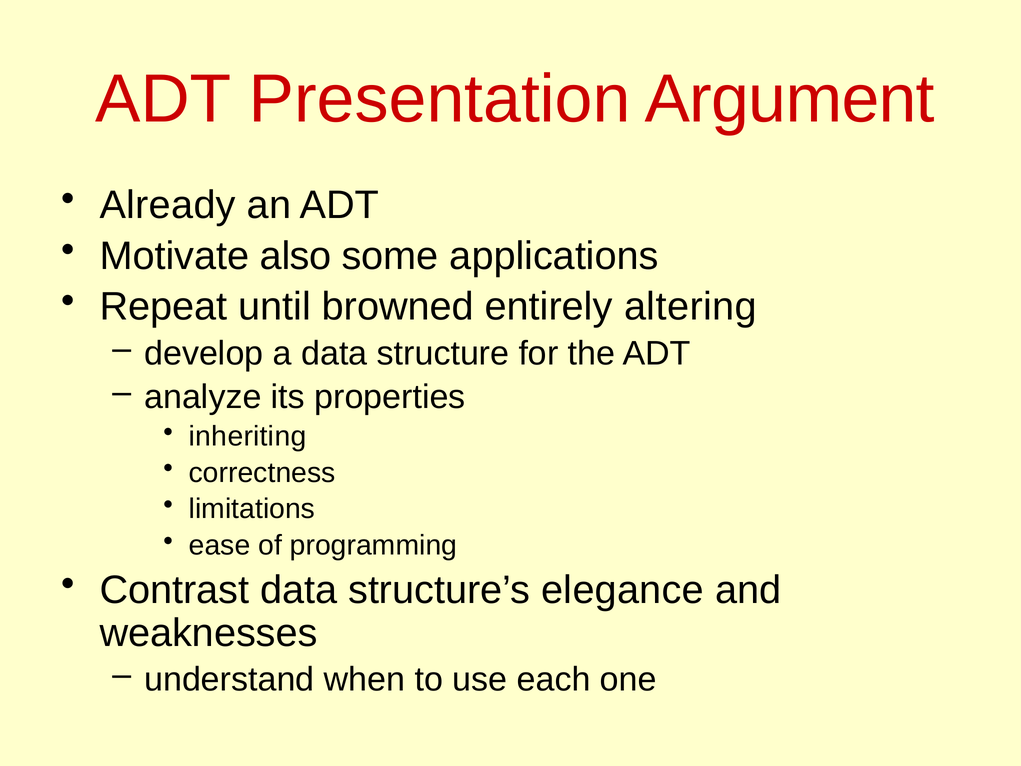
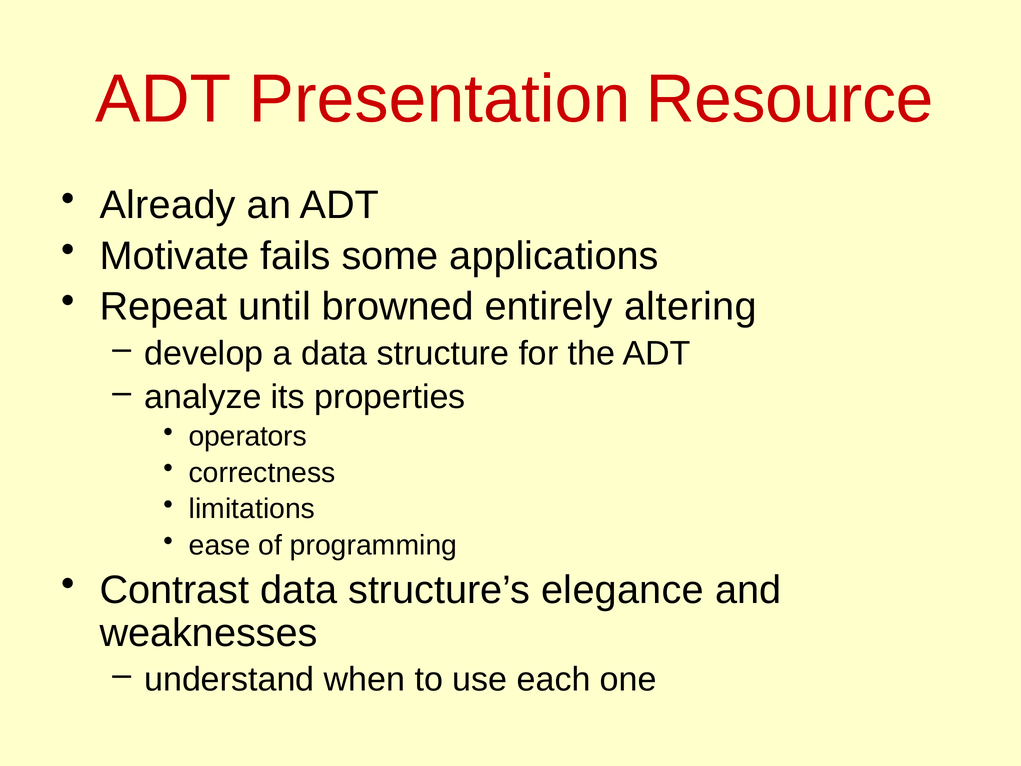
Argument: Argument -> Resource (790, 99)
also: also -> fails (295, 256)
inheriting: inheriting -> operators (248, 436)
